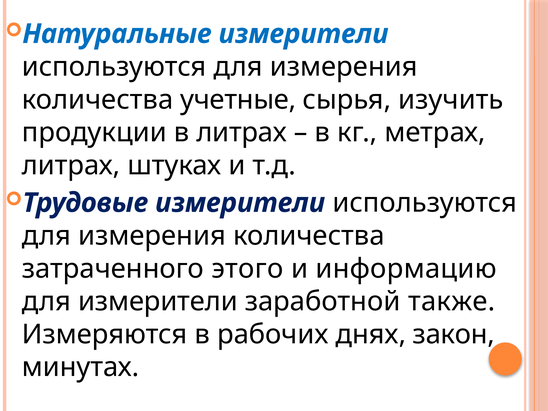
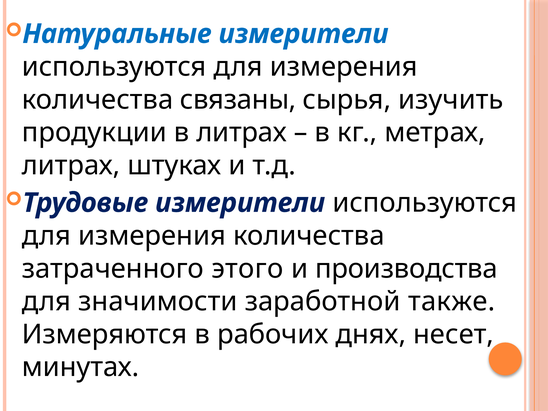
учетные: учетные -> связаны (238, 100)
информацию: информацию -> производства (406, 269)
для измерители: измерители -> значимости (158, 302)
закон: закон -> несет (454, 334)
